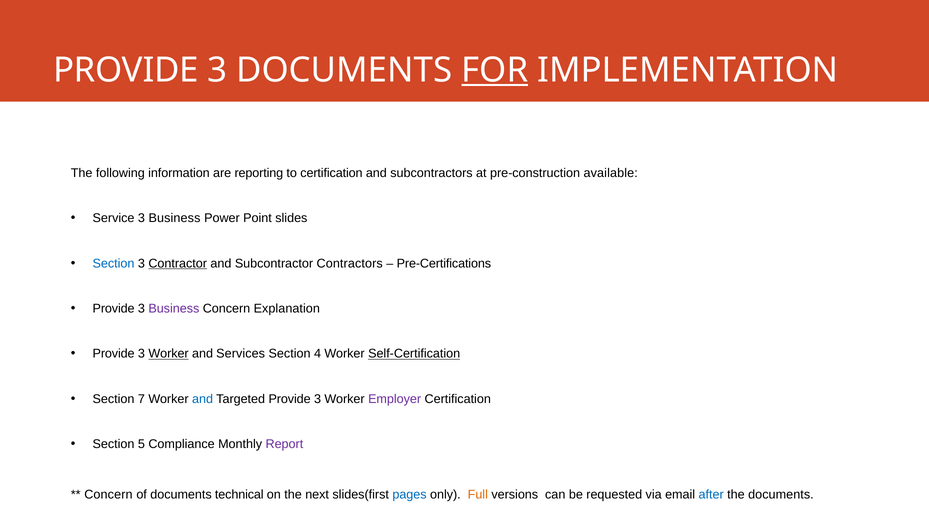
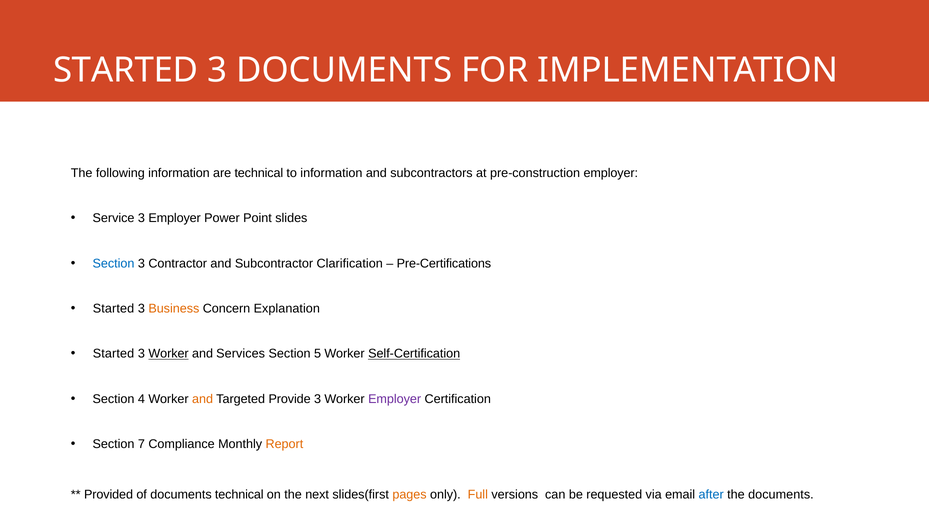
PROVIDE: PROVIDE -> STARTED (126, 70)
FOR underline: present -> none (495, 70)
are reporting: reporting -> technical (259, 173)
to certification: certification -> information (331, 173)
pre-construction available: available -> employer (611, 173)
Business: Business -> Employer (175, 218)
Contractor underline: present -> none (178, 263)
Contractors: Contractors -> Clarification (350, 263)
Provide: Provide -> Started (113, 308)
Business colour: purple -> orange (174, 308)
Provide: Provide -> Started (113, 354)
4: 4 -> 5 (318, 354)
7: 7 -> 4 (141, 399)
and colour: blue -> orange (203, 399)
5: 5 -> 7 (141, 444)
Report colour: purple -> orange (284, 444)
Concern: Concern -> Provided (109, 494)
pages colour: blue -> orange (410, 494)
